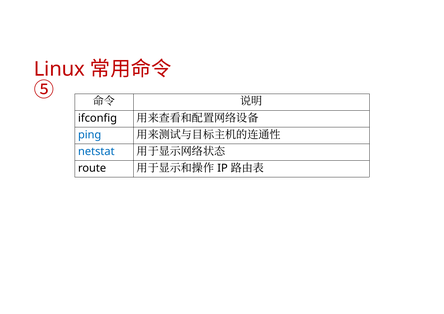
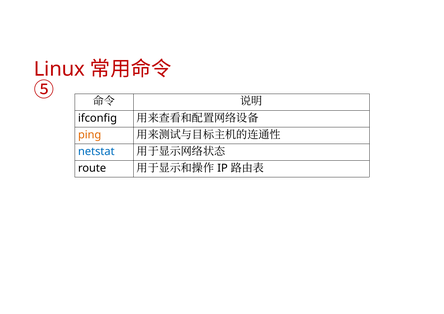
ping colour: blue -> orange (90, 135)
